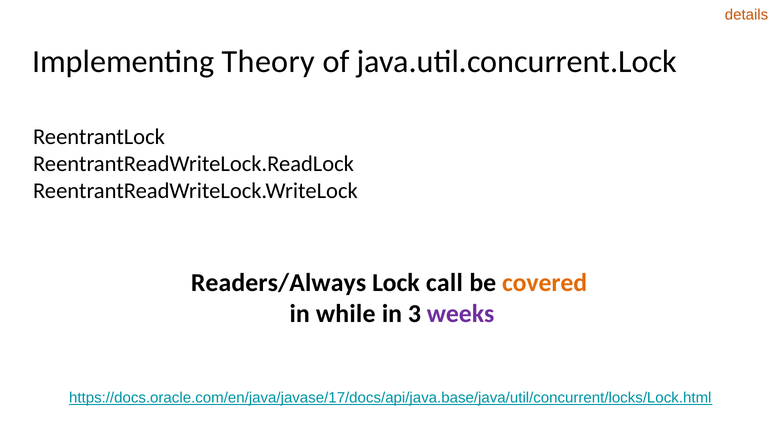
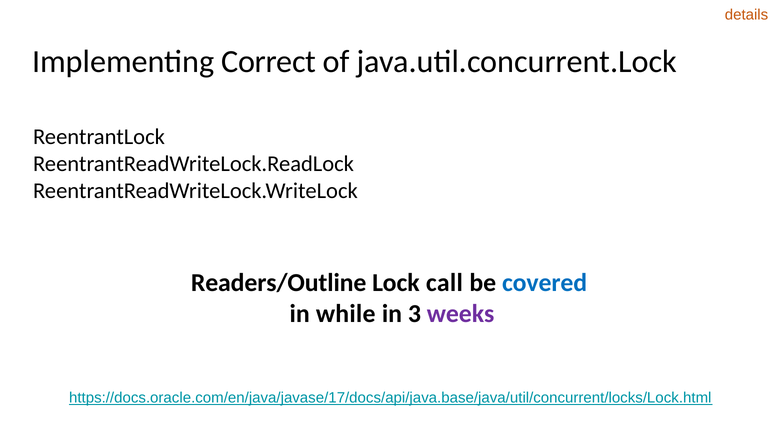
Theory: Theory -> Correct (269, 62)
Readers/Always: Readers/Always -> Readers/Outline (279, 282)
covered colour: orange -> blue (545, 282)
